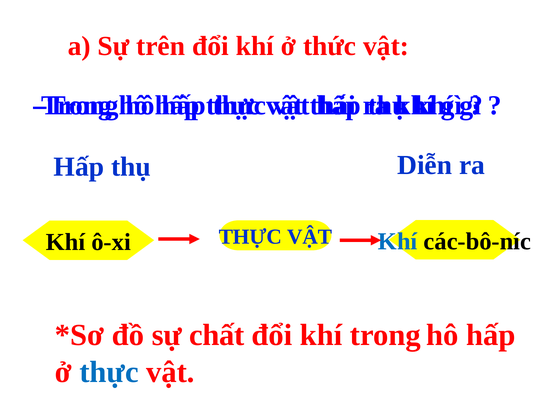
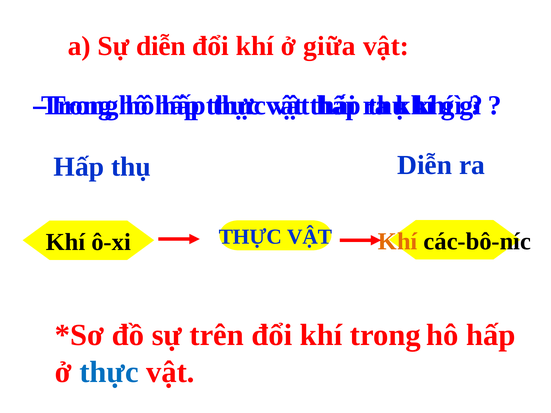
Sự trên: trên -> diễn (161, 46)
thức: thức -> giữa (329, 46)
Khí colour: blue -> orange (398, 242)
chất: chất -> trên (217, 335)
